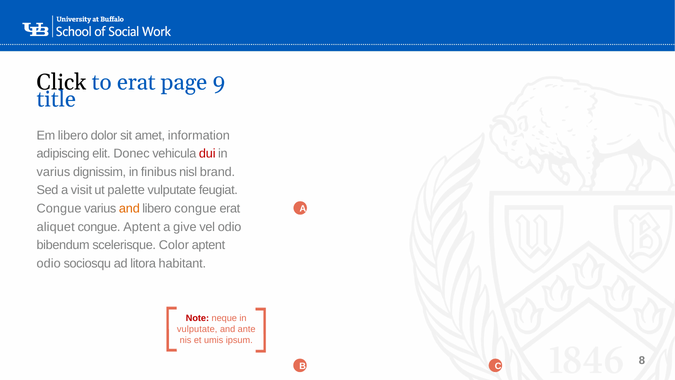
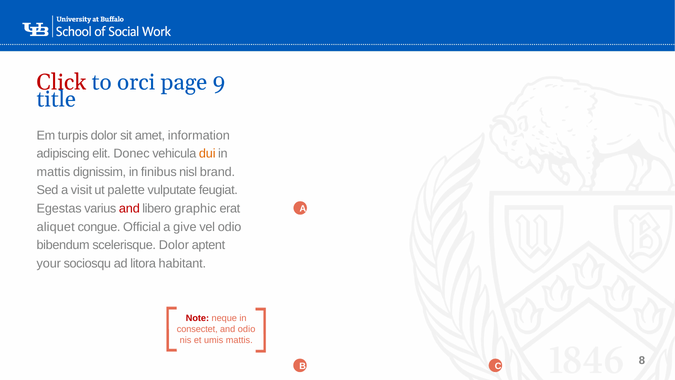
Click colour: black -> red (61, 82)
to erat: erat -> orci (136, 82)
Em libero: libero -> turpis (73, 135)
dui colour: red -> orange (207, 154)
varius: varius -> mattis (53, 172)
Congue: Congue -> Egestas (59, 208)
and colour: orange -> red (129, 208)
libero congue: congue -> graphic (195, 208)
congue Aptent: Aptent -> Official (142, 227)
scelerisque Color: Color -> Dolor (174, 245)
odio: odio -> your (49, 263)
vulputate: vulputate -> consectet (197, 329)
and ante: ante -> odio (247, 329)
umis ipsum: ipsum -> mattis (239, 340)
